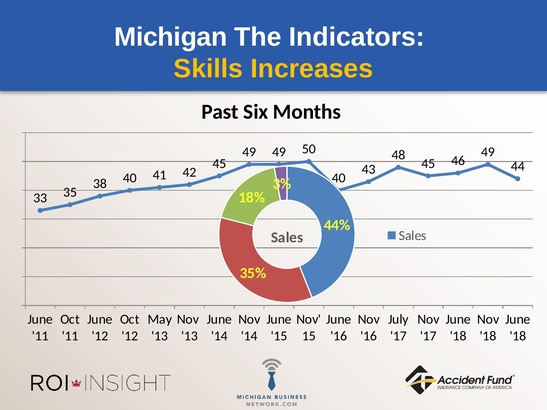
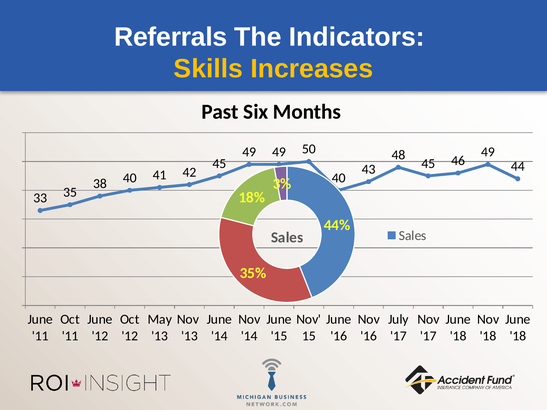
Michigan: Michigan -> Referrals (171, 37)
